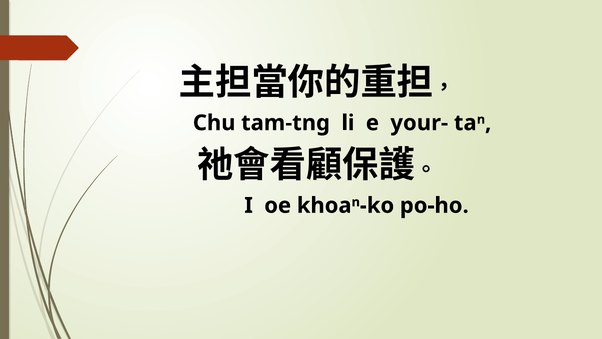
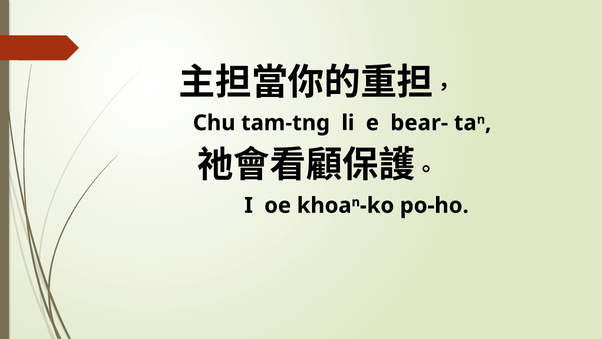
your-: your- -> bear- (419, 123)
